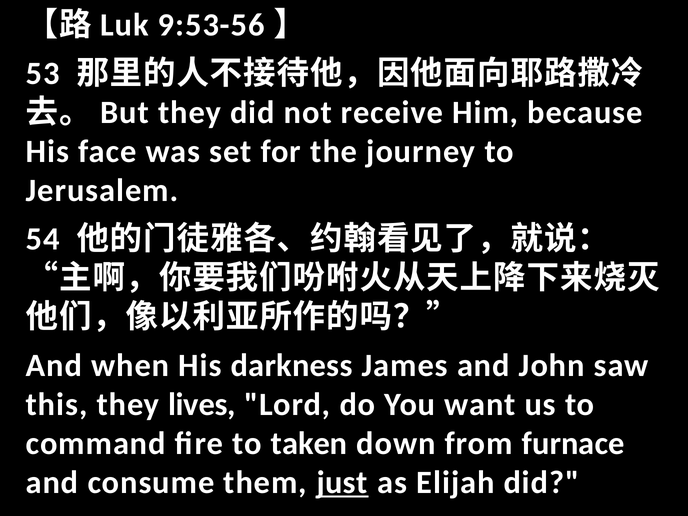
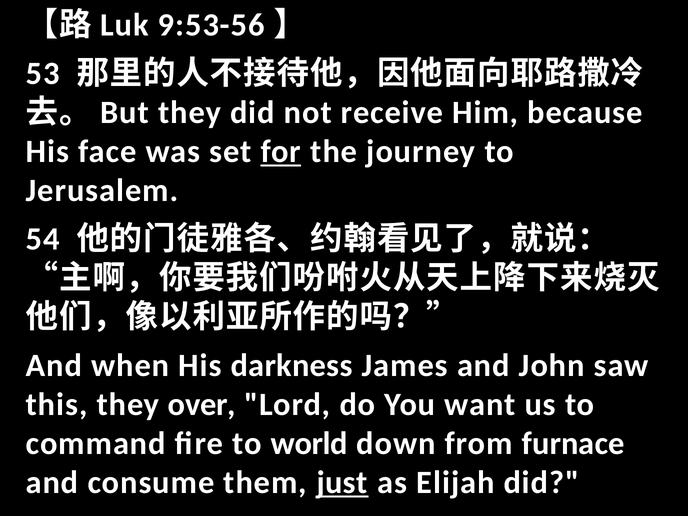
for underline: none -> present (281, 152)
lives: lives -> over (202, 405)
taken: taken -> world (309, 444)
